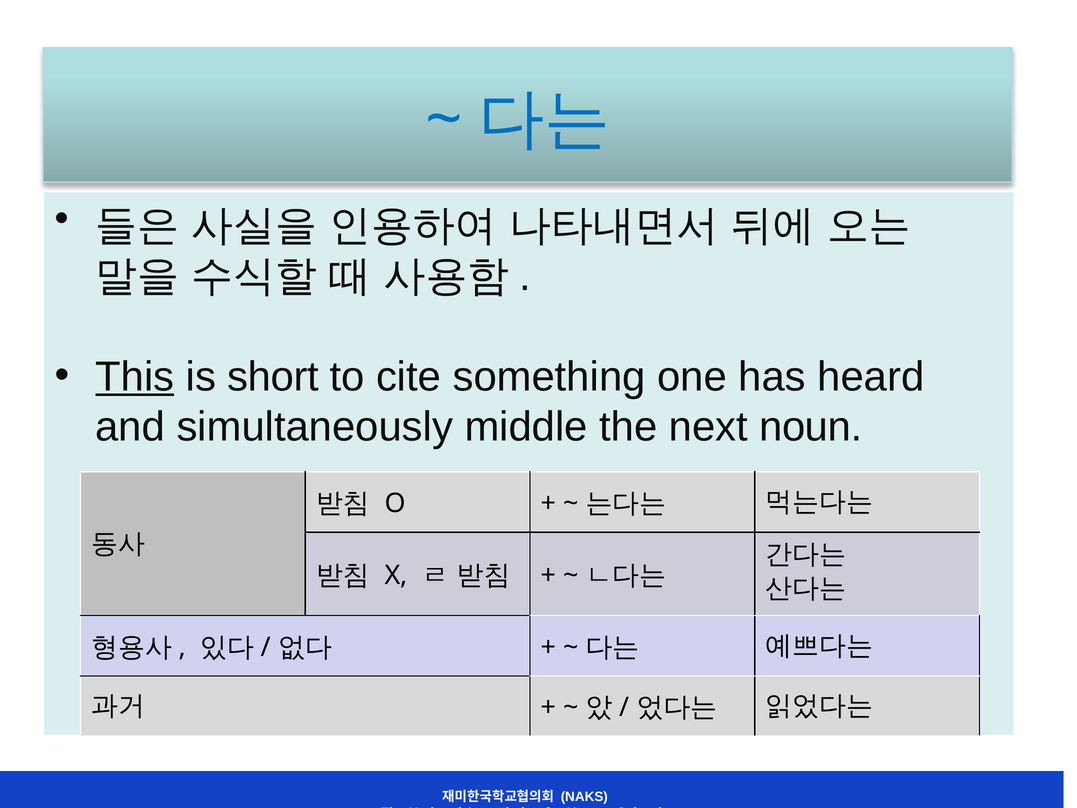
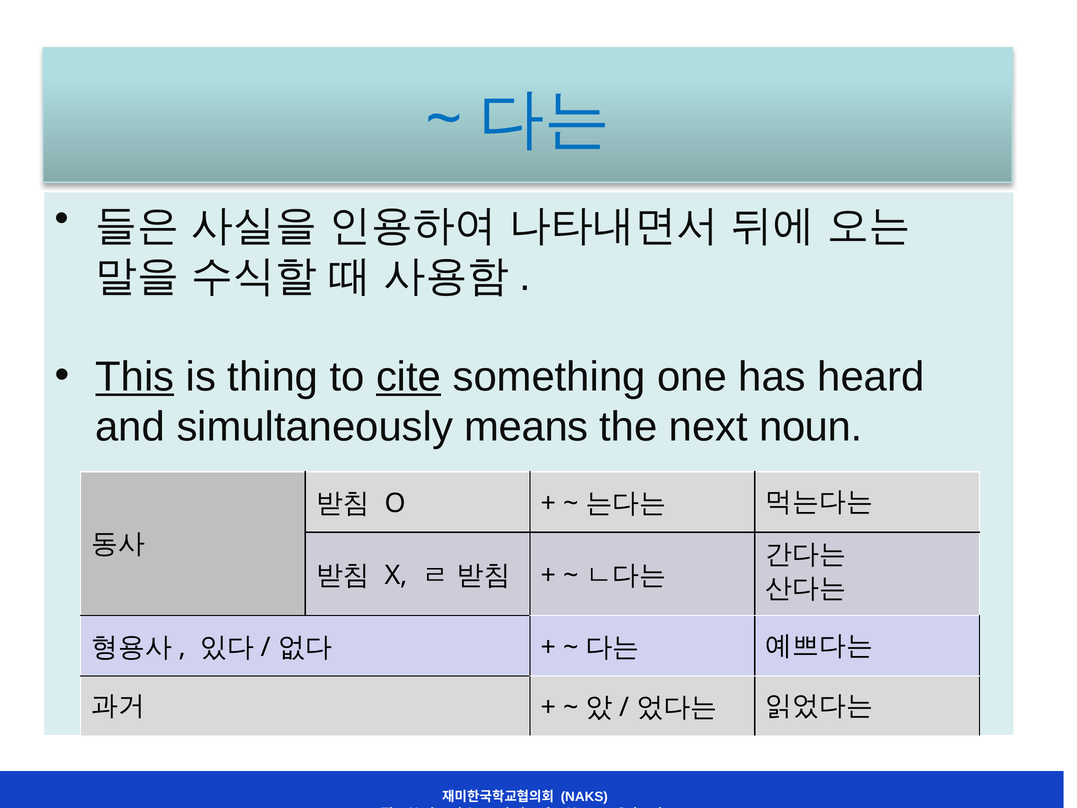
short: short -> thing (273, 377)
cite underline: none -> present (409, 377)
middle: middle -> means (526, 427)
